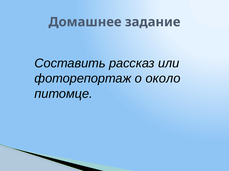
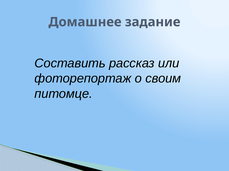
около: около -> своим (163, 79)
